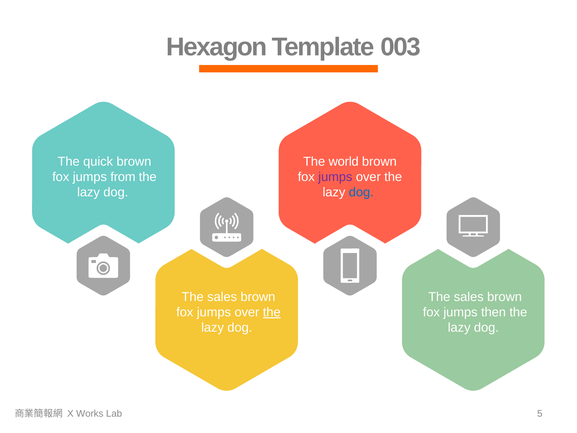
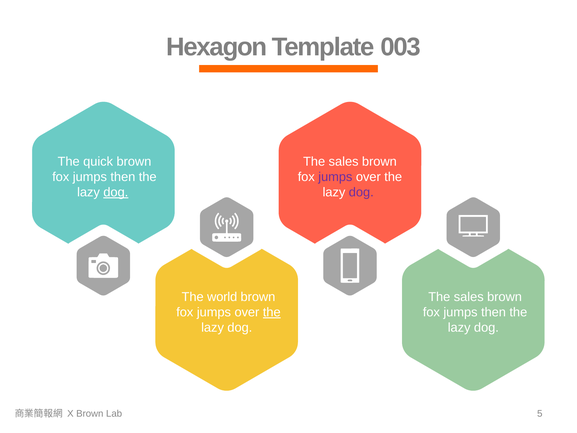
world: world -> sales (344, 161)
from: from -> then (123, 177)
dog underline: none -> present (116, 192)
dog colour: blue -> purple (361, 192)
sales: sales -> world (222, 297)
X Works: Works -> Brown (90, 413)
